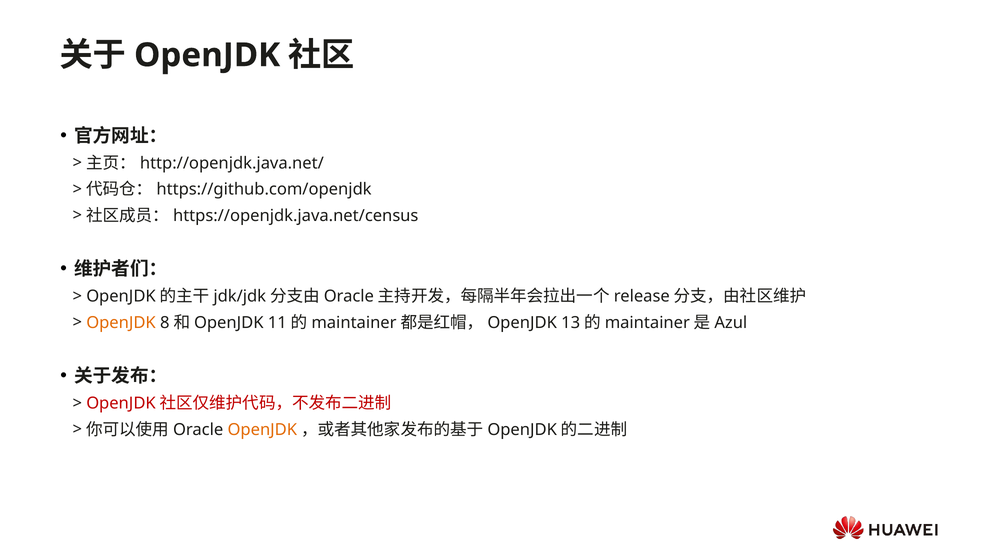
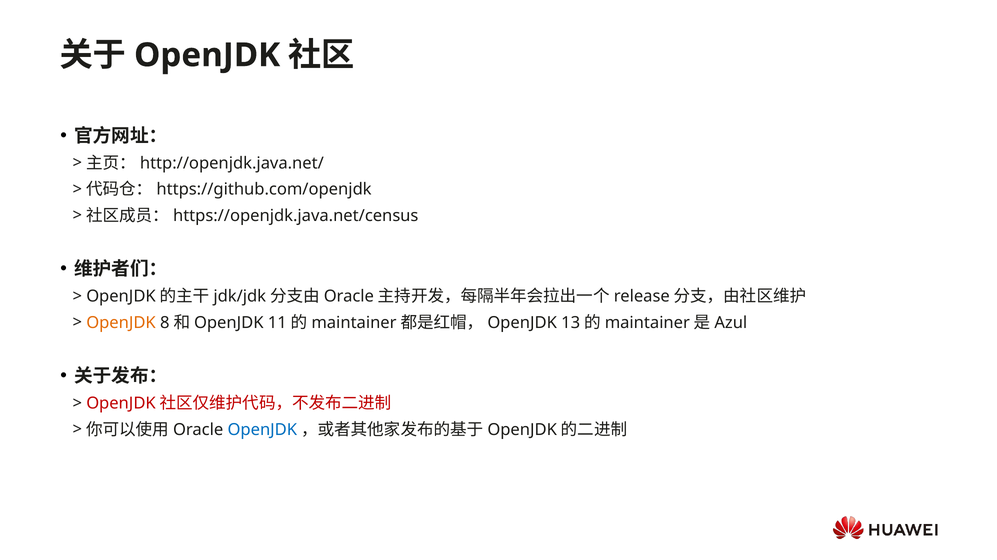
OpenJDK colour: orange -> blue (262, 430)
